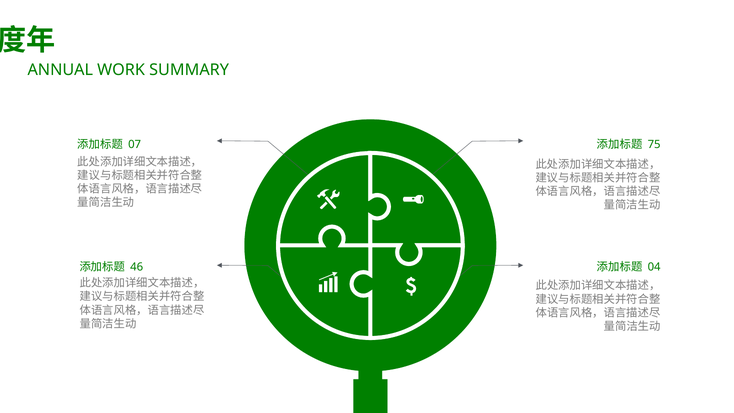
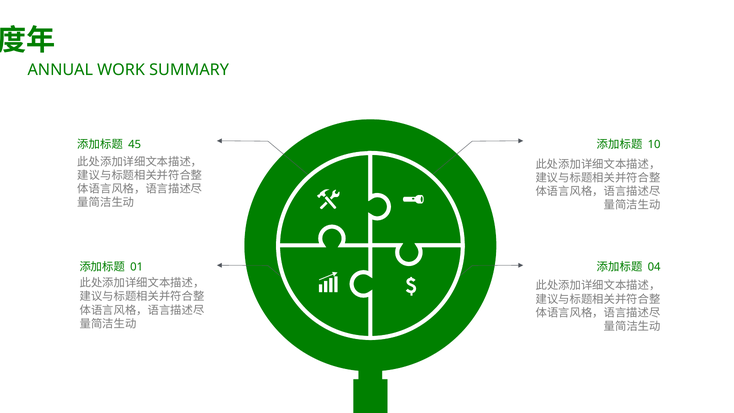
07: 07 -> 45 (135, 145)
75: 75 -> 10 (654, 145)
46: 46 -> 01 (137, 267)
